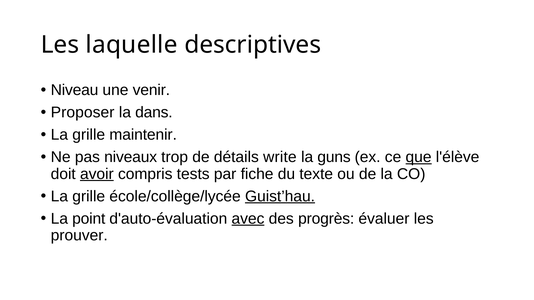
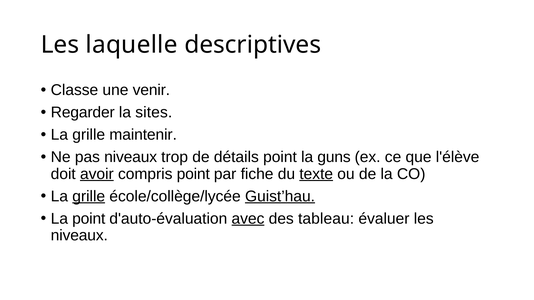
Niveau: Niveau -> Classe (74, 90)
Proposer: Proposer -> Regarder (83, 113)
dans: dans -> sites (154, 113)
détails write: write -> point (280, 157)
que underline: present -> none (419, 157)
compris tests: tests -> point (193, 174)
texte underline: none -> present (316, 174)
grille underline: none -> present (89, 196)
progrès: progrès -> tableau (326, 219)
prouver: prouver -> niveaux (79, 236)
